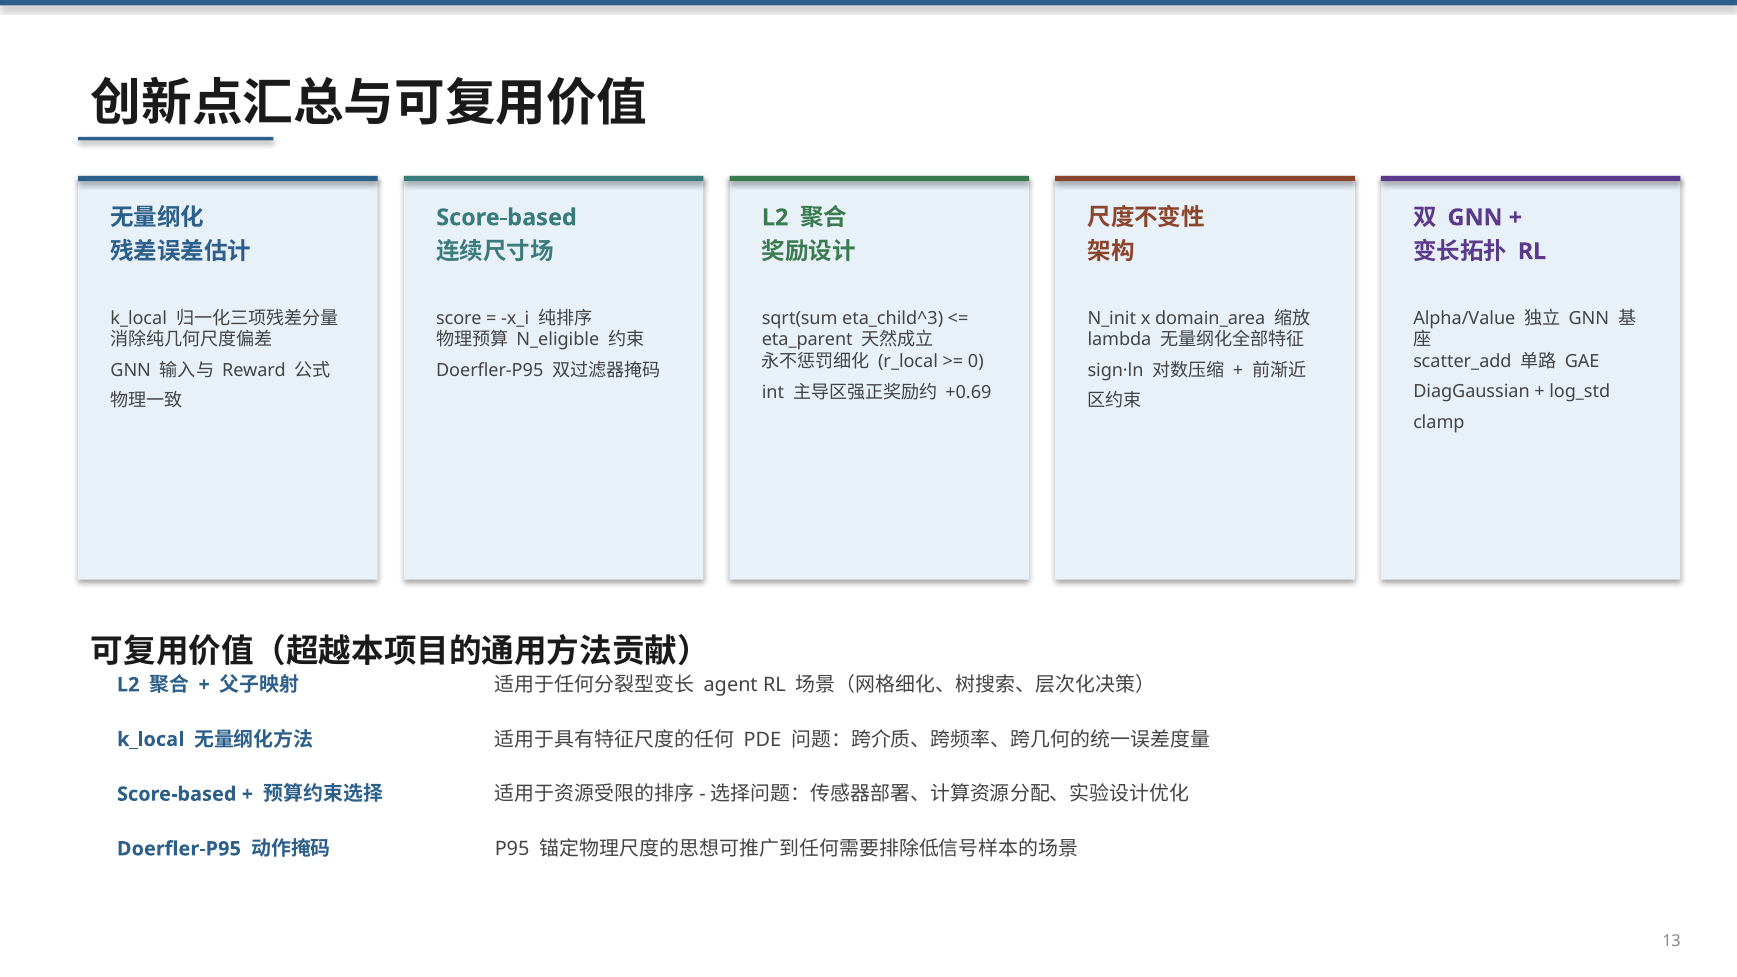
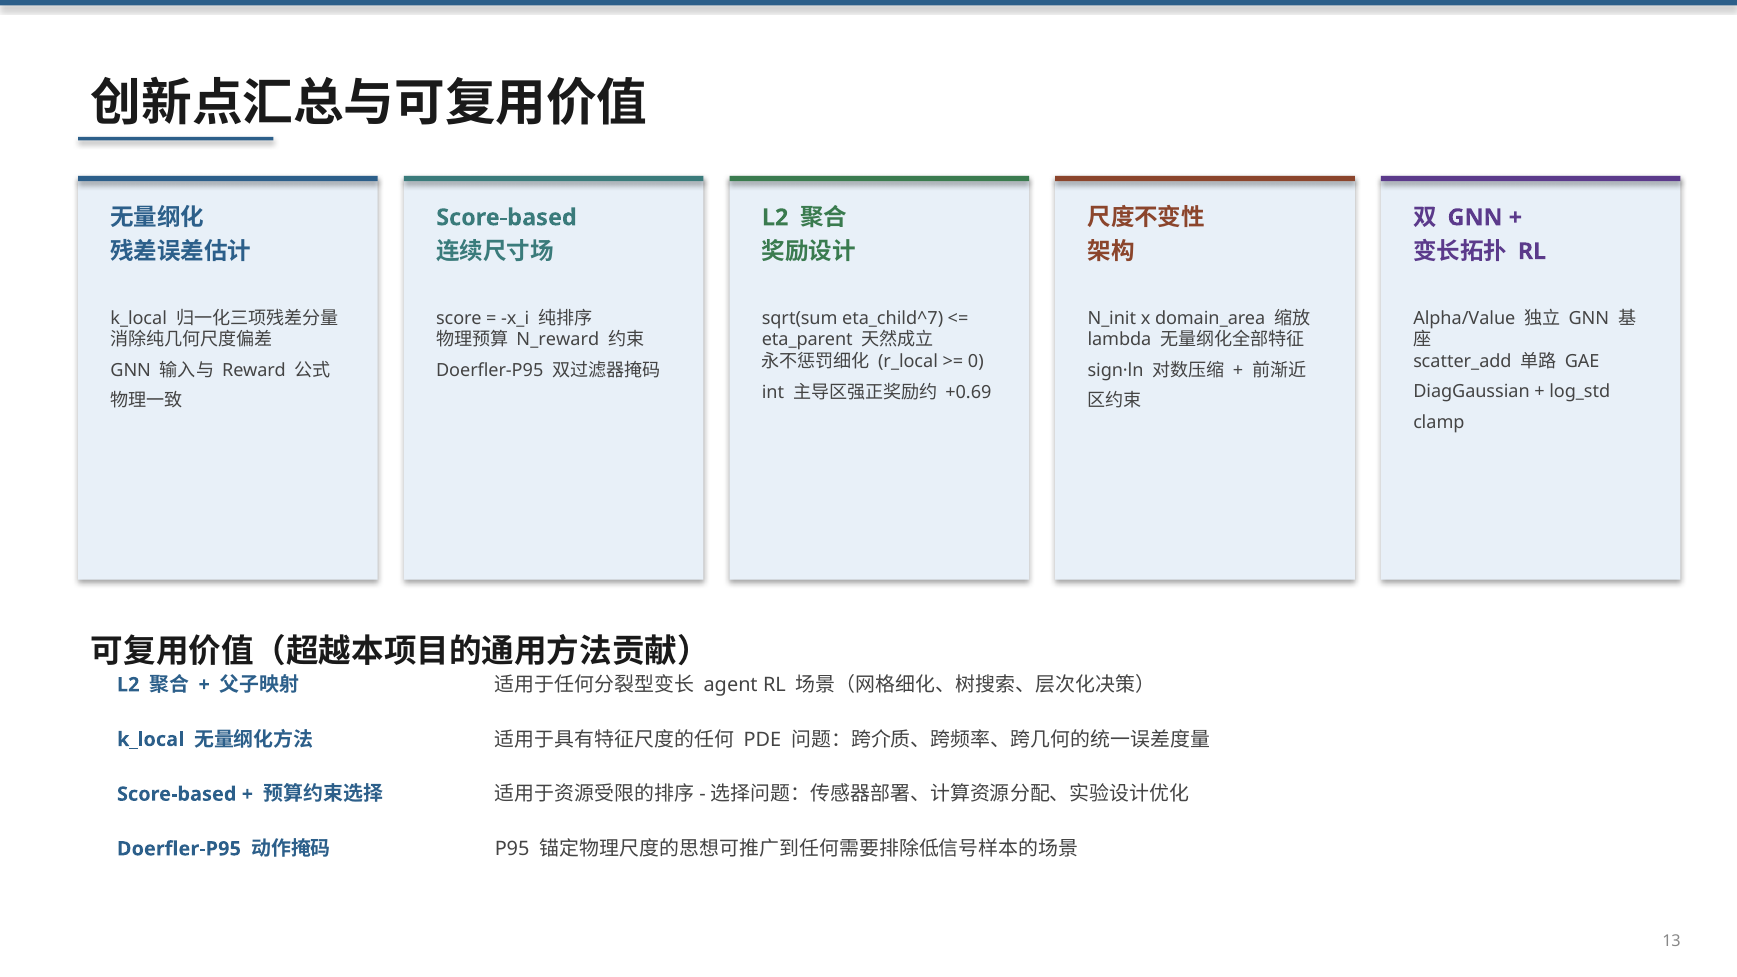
eta_child^3: eta_child^3 -> eta_child^7 (893, 318)
N_eligible: N_eligible -> N_reward (558, 340)
